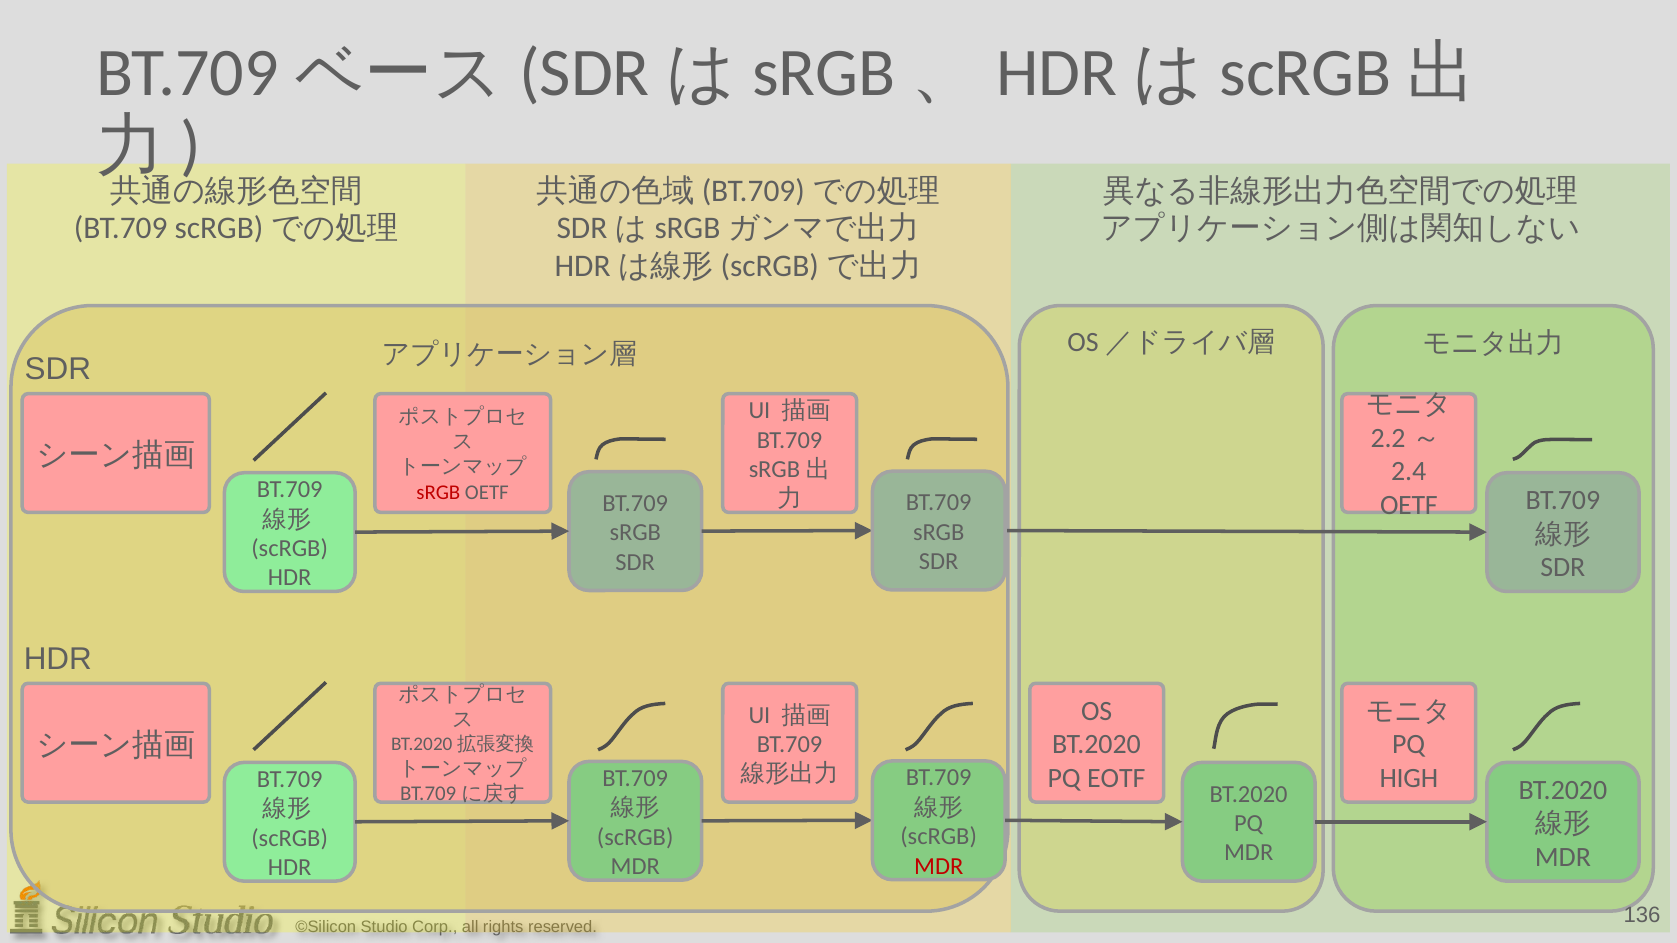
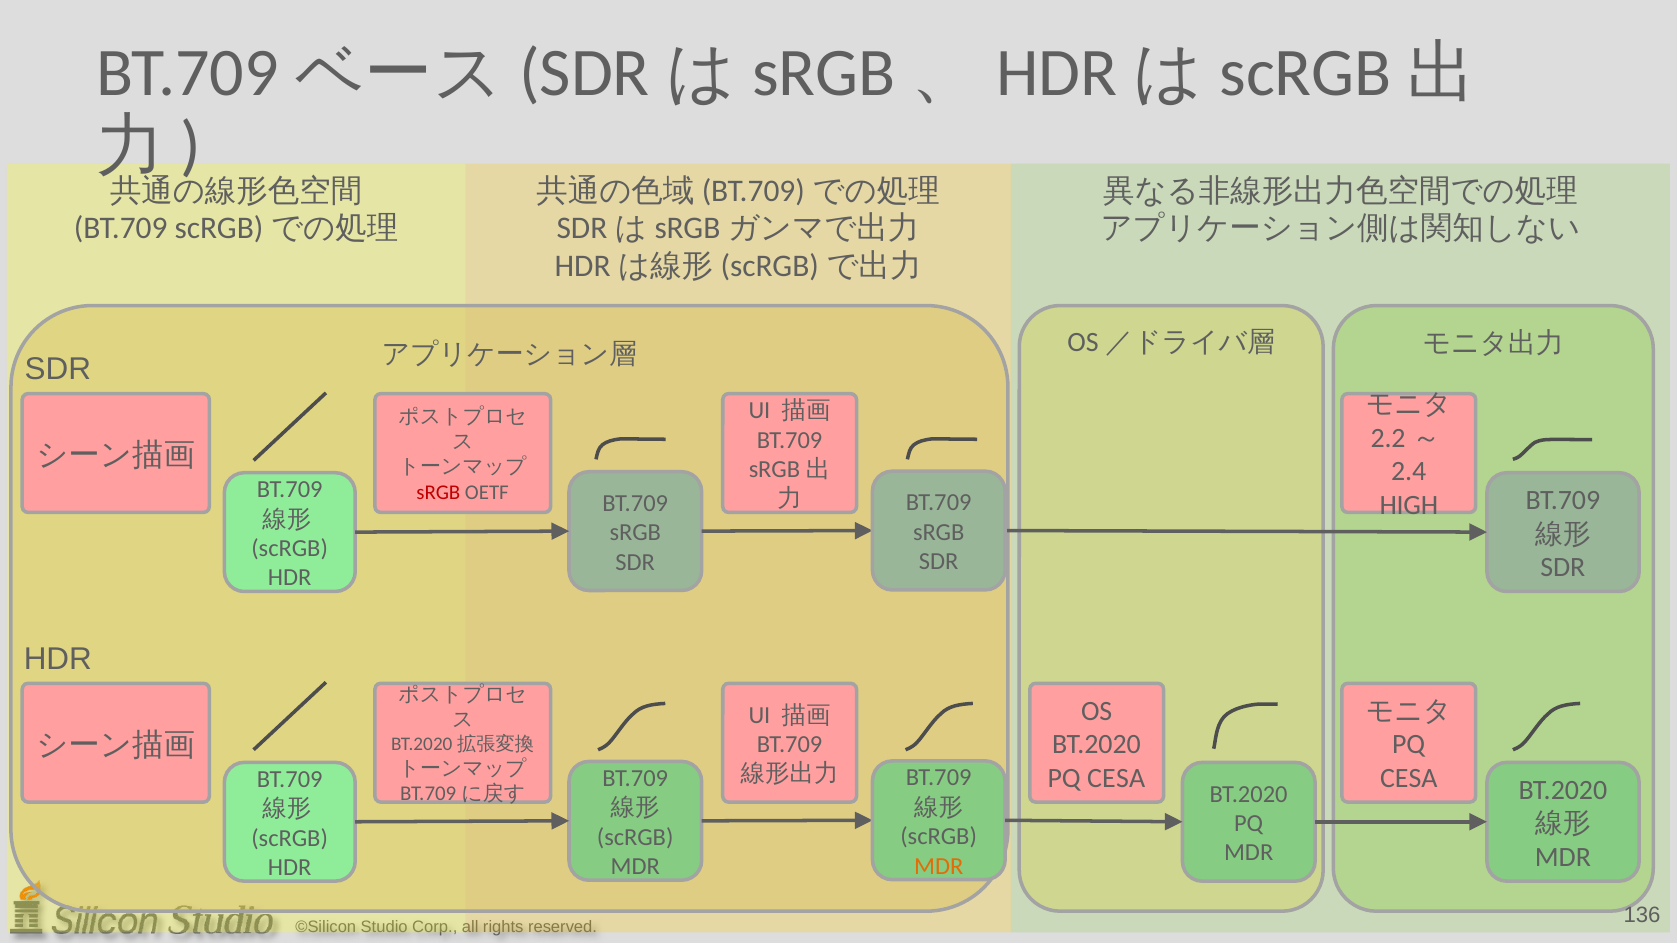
OETF: OETF -> HIGH (1409, 505)
EOTF: EOTF -> CESA (1116, 778)
HIGH: HIGH -> CESA (1409, 778)
MDR colour: red -> orange (939, 866)
